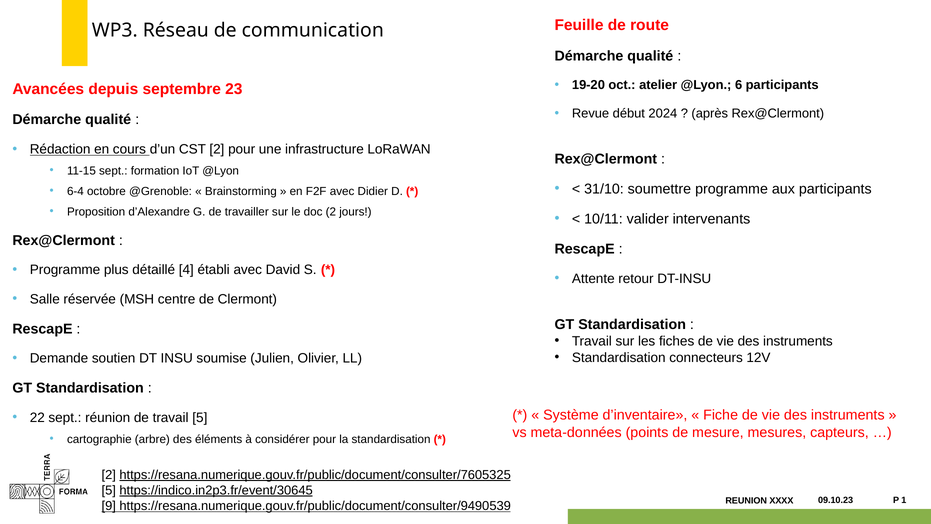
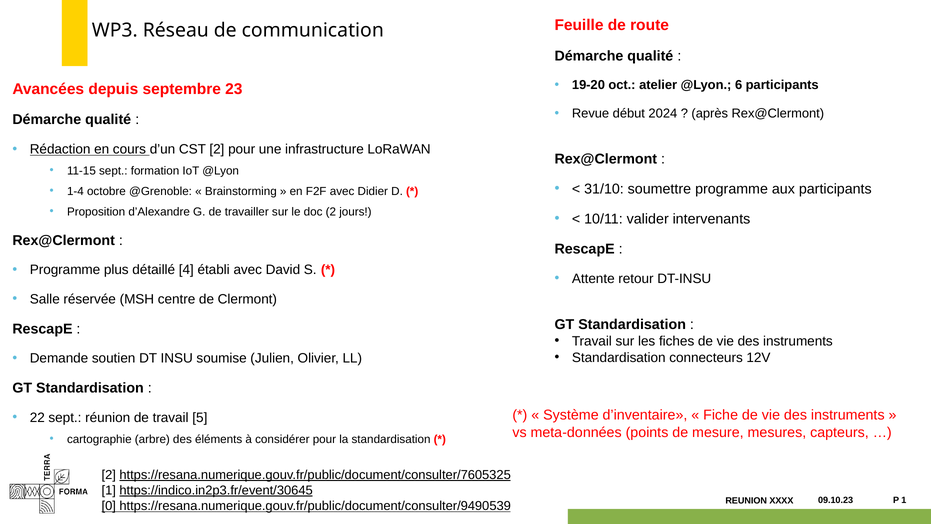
6-4: 6-4 -> 1-4 (75, 191)
5: 5 -> 1 (109, 490)
9: 9 -> 0 (109, 506)
